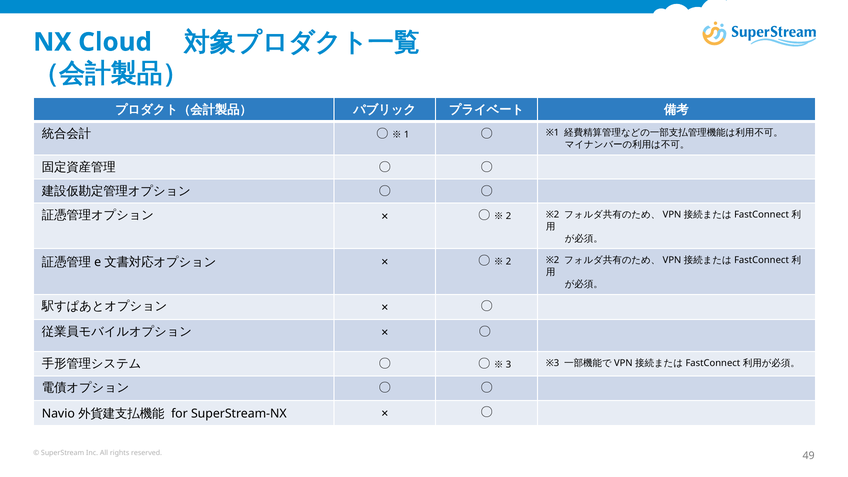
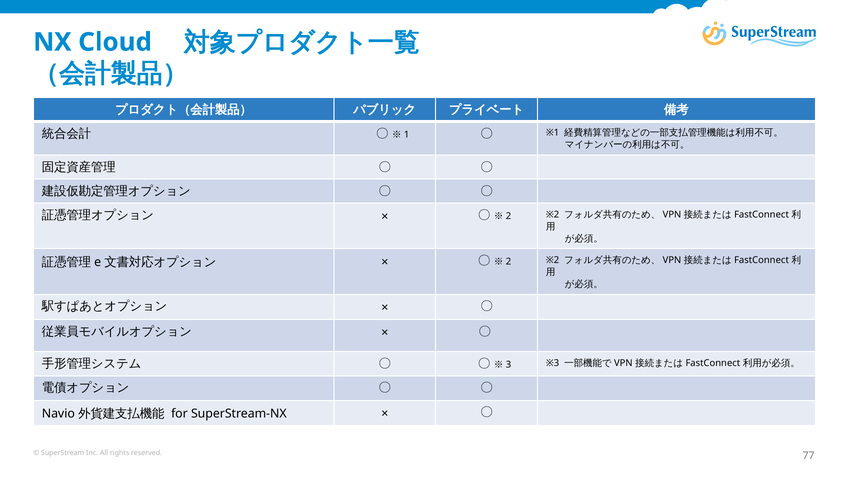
49: 49 -> 77 (809, 456)
